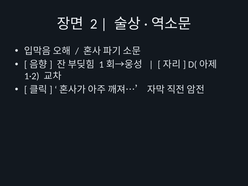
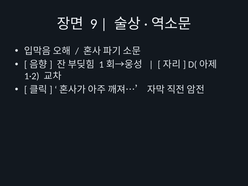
2: 2 -> 9 (94, 24)
